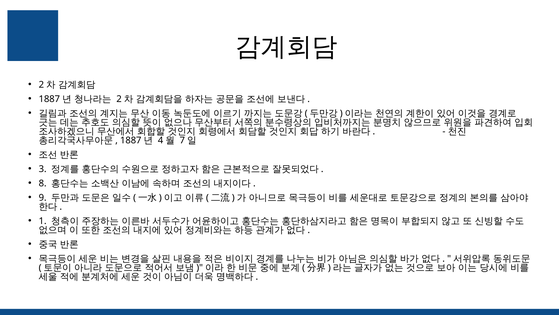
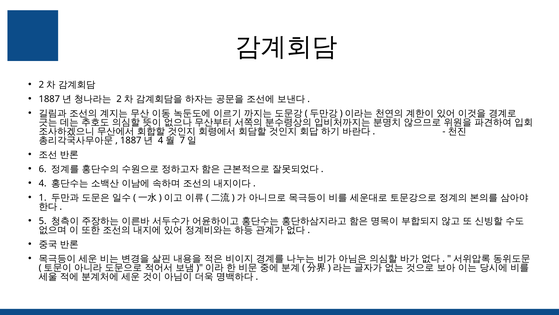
3: 3 -> 6 (43, 169)
8: 8 -> 4 (43, 183)
9: 9 -> 1 (43, 197)
1: 1 -> 5 (43, 221)
